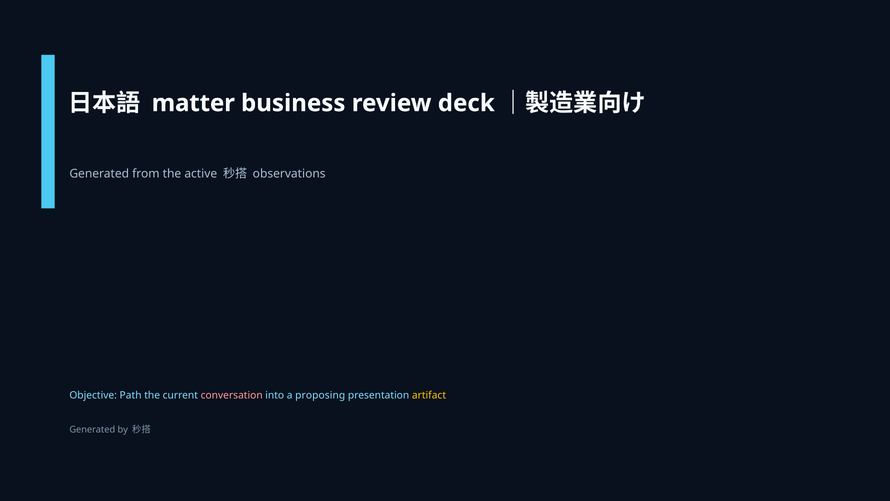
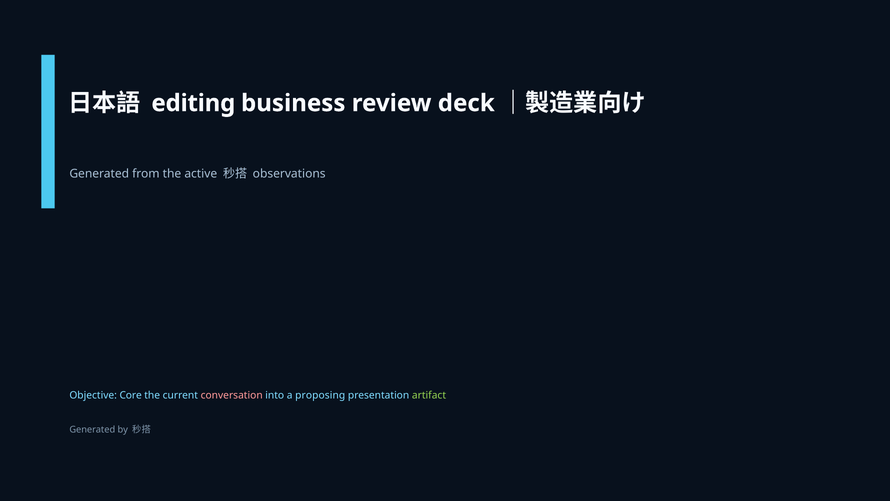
matter: matter -> editing (193, 103)
Path: Path -> Core (131, 395)
artifact colour: yellow -> light green (429, 395)
